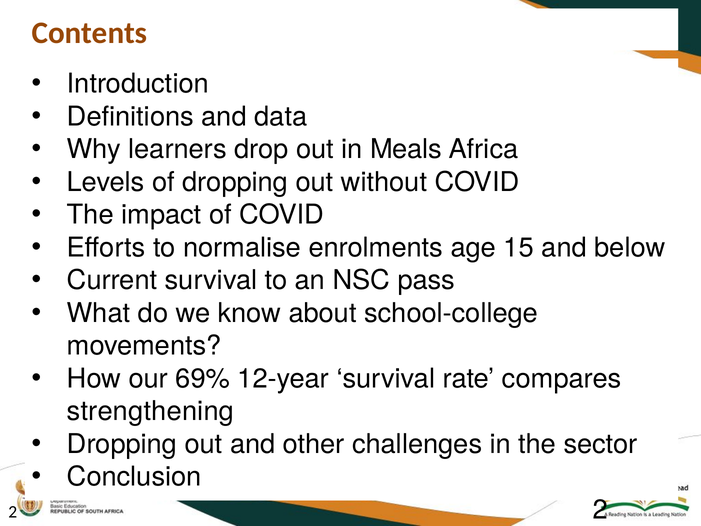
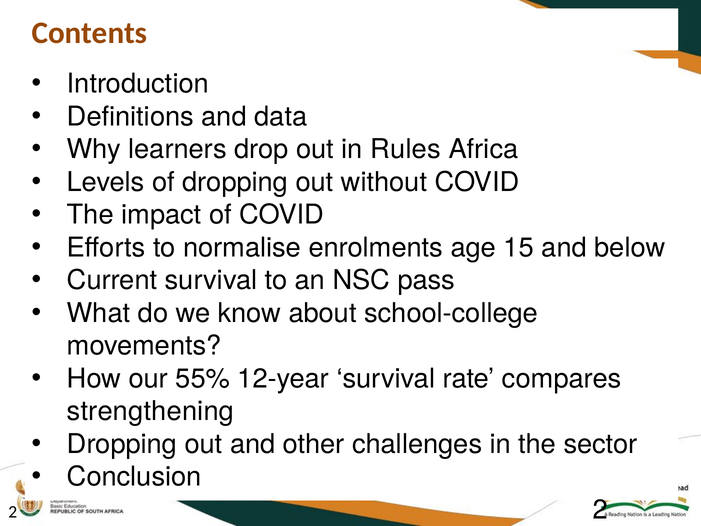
Meals: Meals -> Rules (406, 149)
69%: 69% -> 55% (203, 378)
